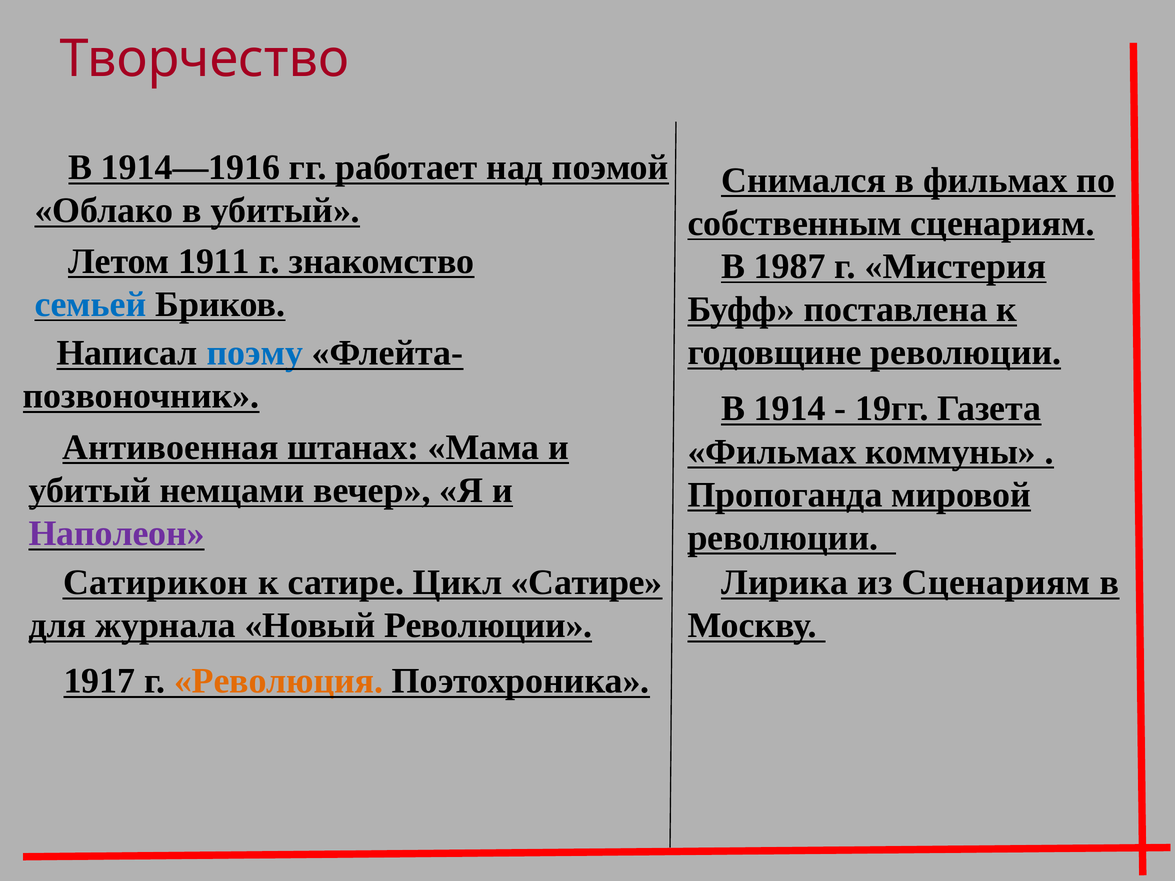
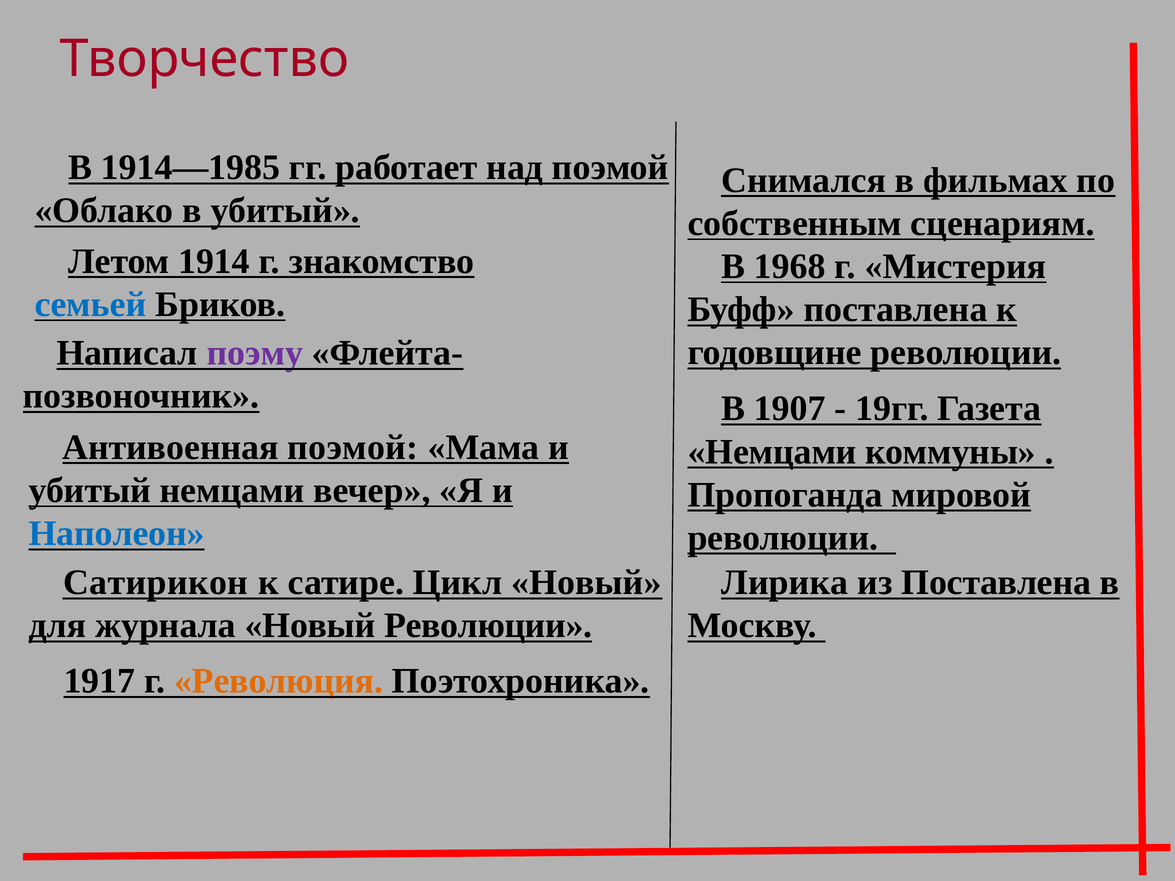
1914—1916: 1914—1916 -> 1914—1985 (191, 168)
1911: 1911 -> 1914 (214, 261)
1987: 1987 -> 1968 (790, 266)
поэму colour: blue -> purple (255, 353)
1914: 1914 -> 1907 (790, 409)
Антивоенная штанах: штанах -> поэмой (353, 447)
Фильмах: Фильмах -> Немцами (772, 452)
Наполеон colour: purple -> blue (117, 534)
Цикл Сатире: Сатире -> Новый (586, 583)
из Сценариям: Сценариям -> Поставлена (996, 583)
